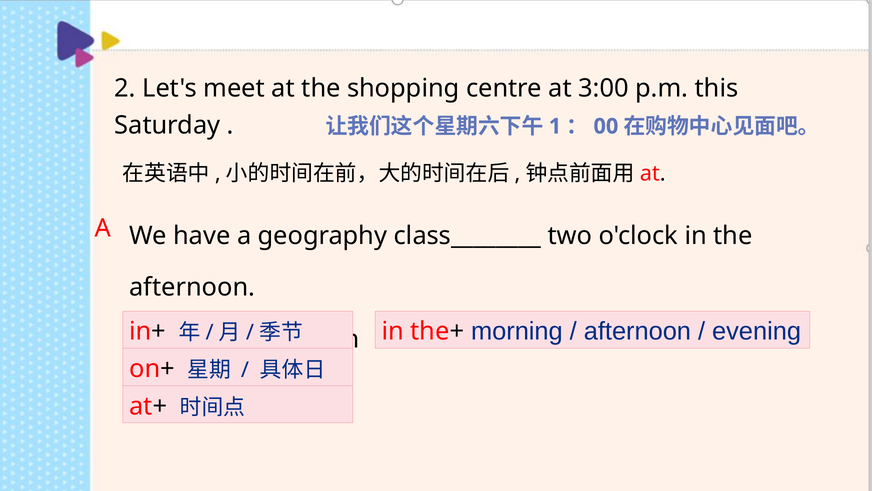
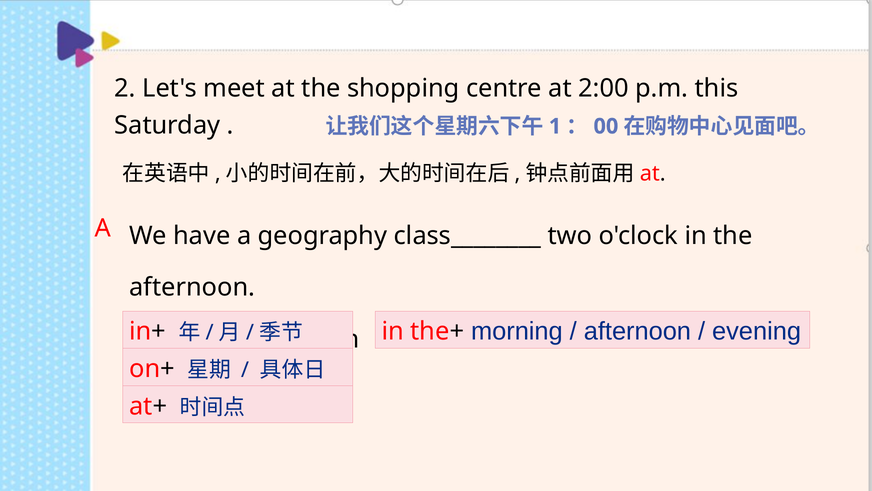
3:00: 3:00 -> 2:00 (603, 88)
